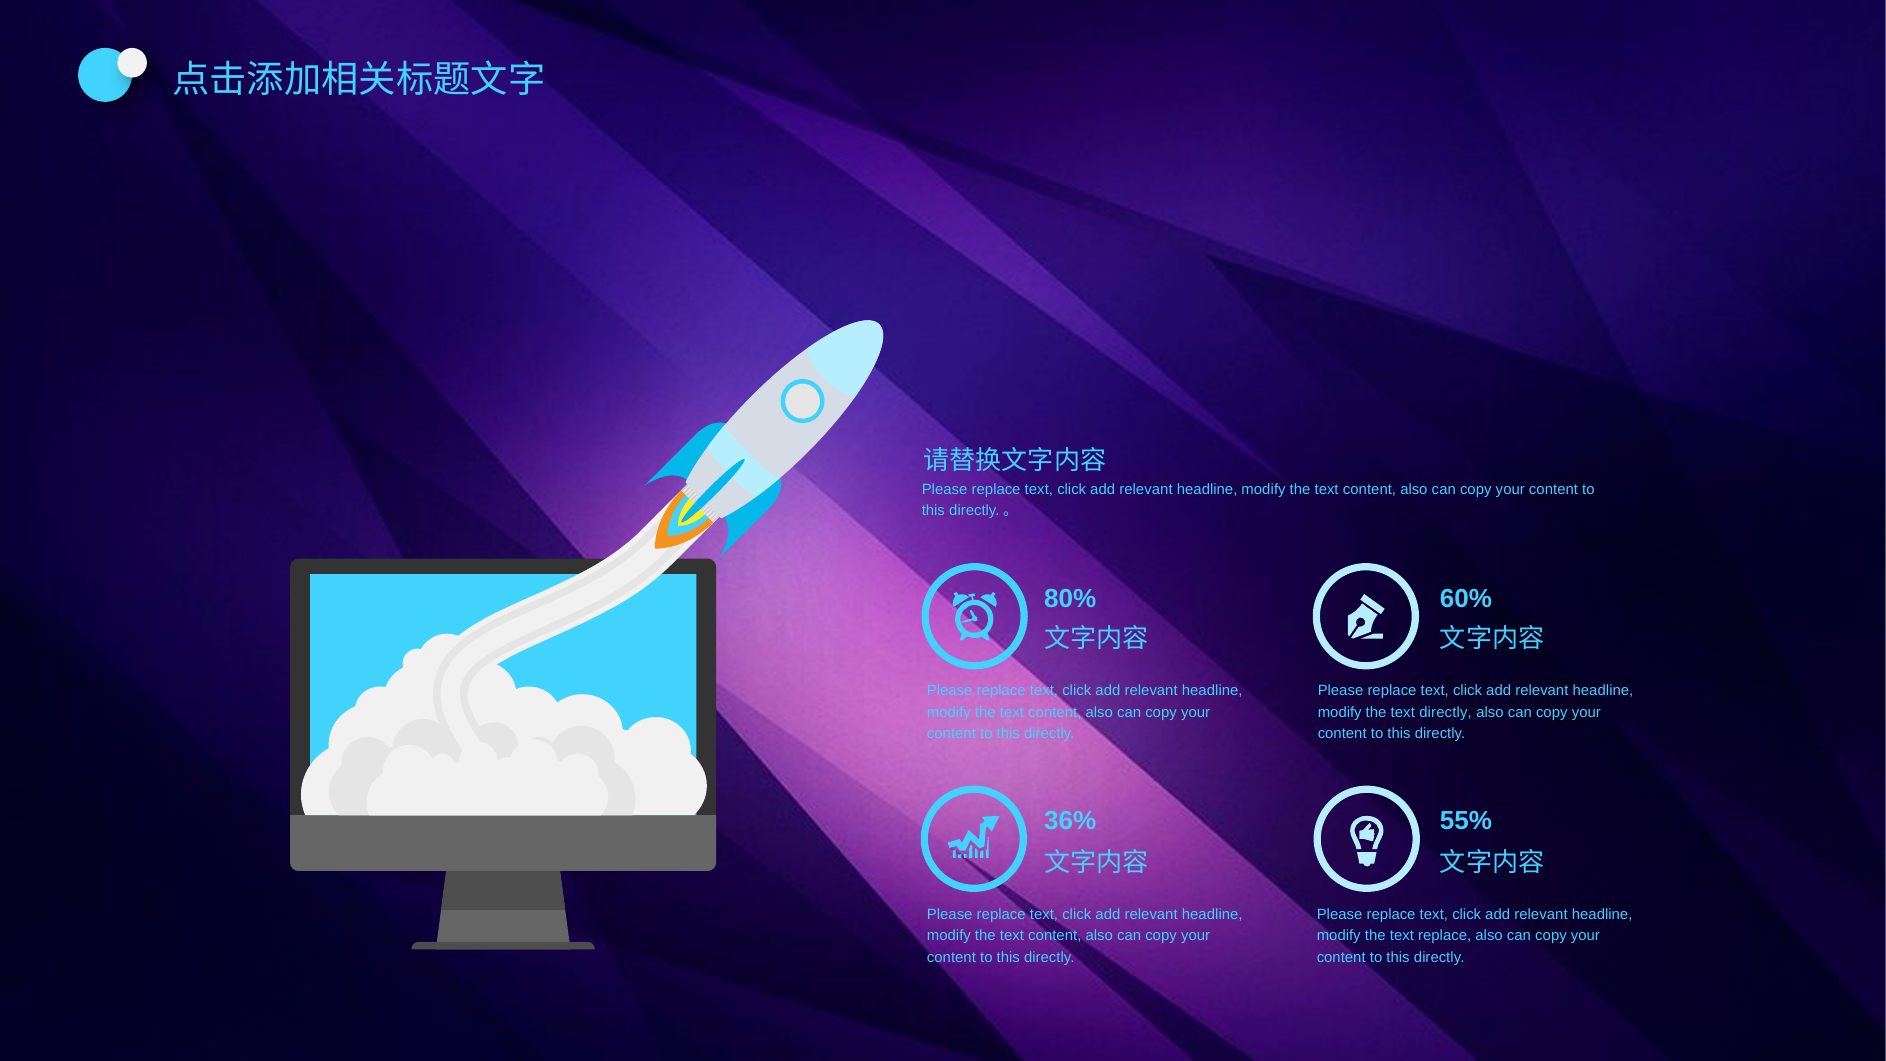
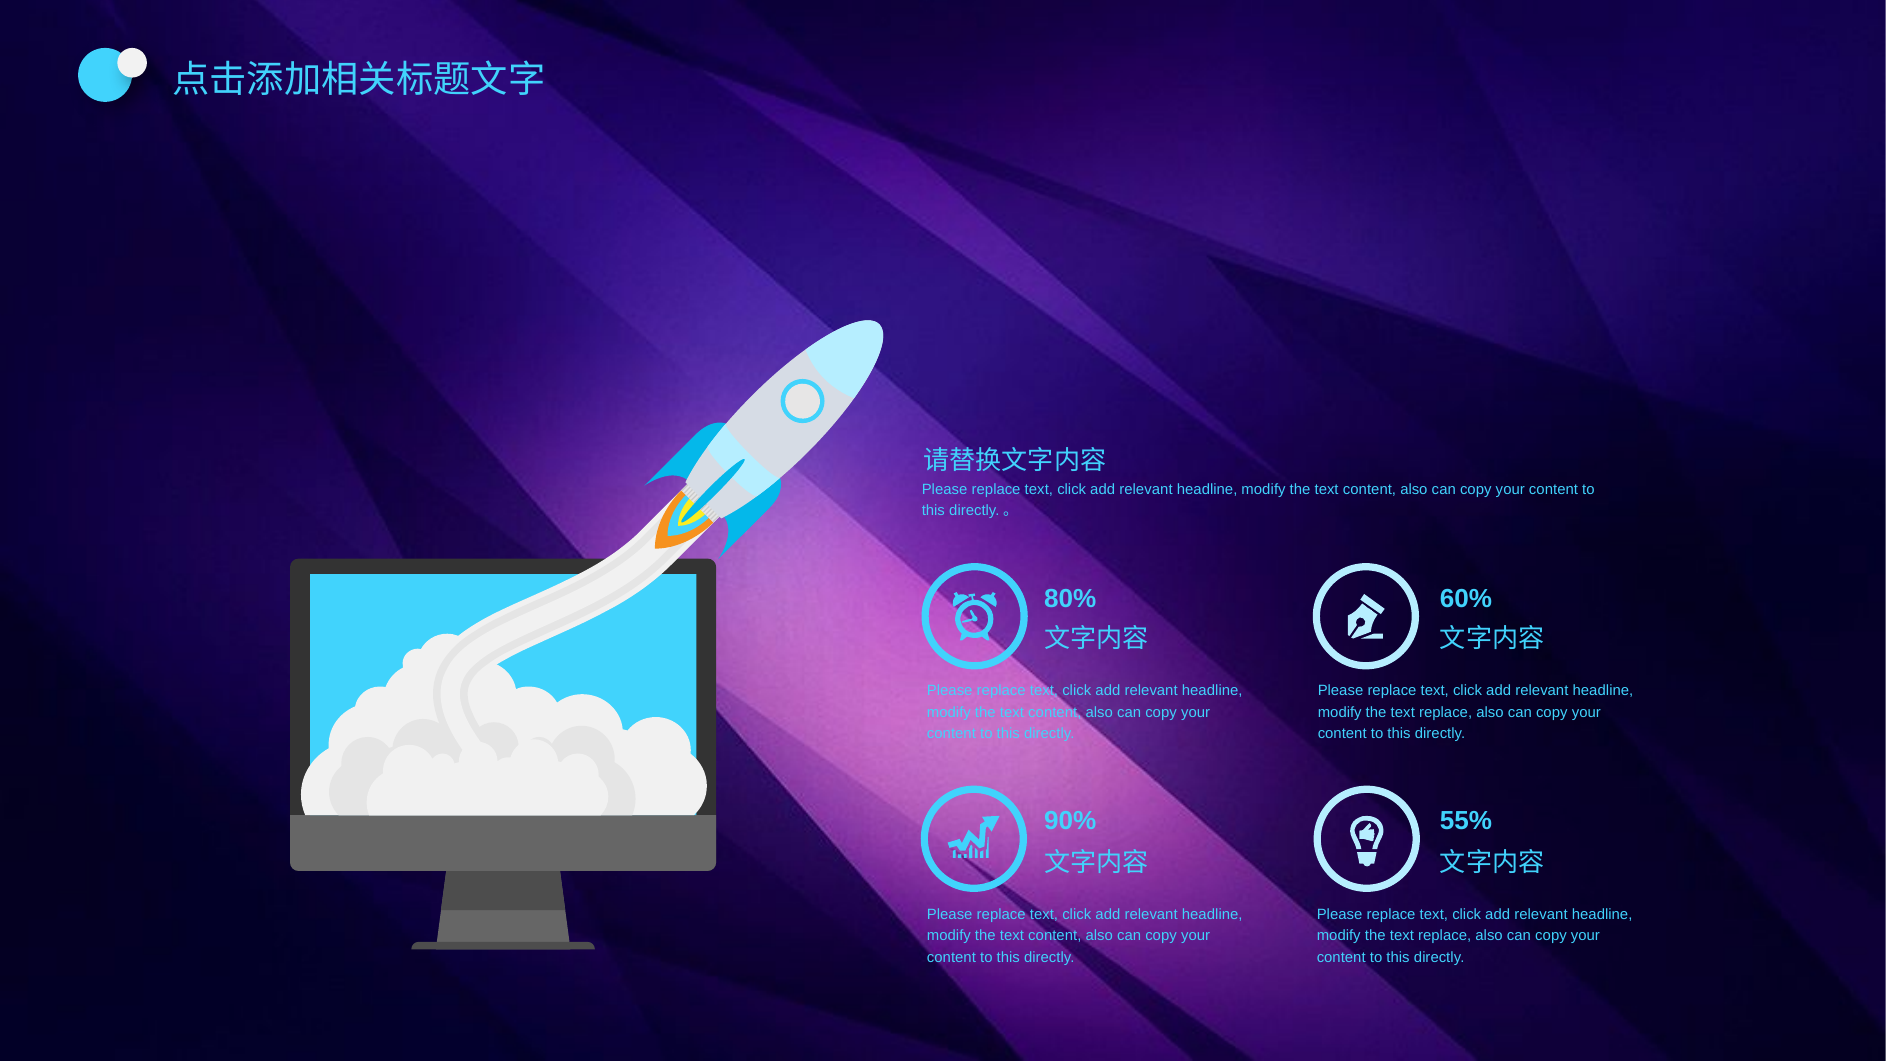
directly: directly -> replace (1446, 712)
36%: 36% -> 90% (1070, 820)
